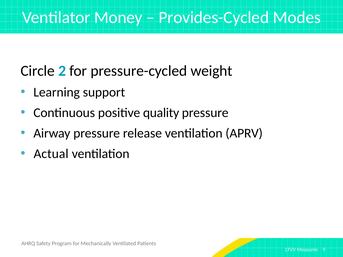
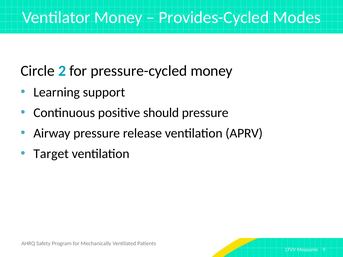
pressure-cycled weight: weight -> money (212, 71)
quality: quality -> should (161, 113)
Actual: Actual -> Target (51, 154)
